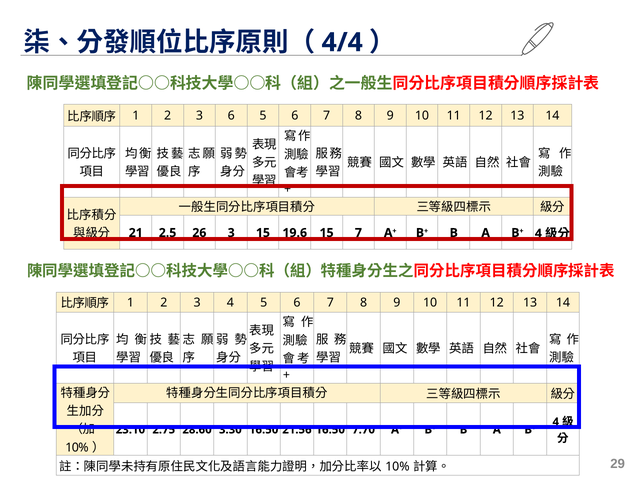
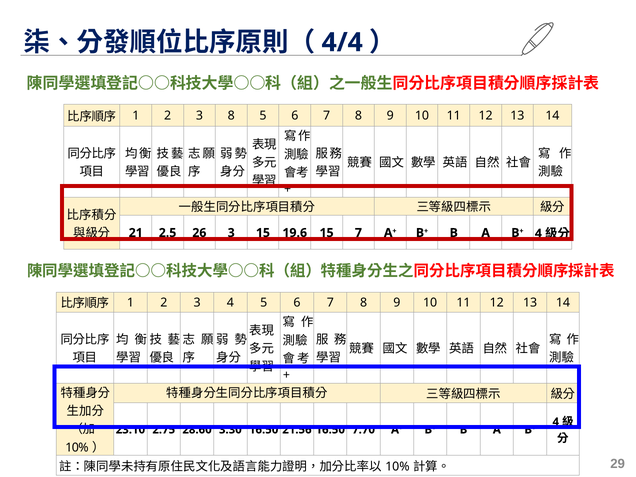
3 6: 6 -> 8 (231, 116)
